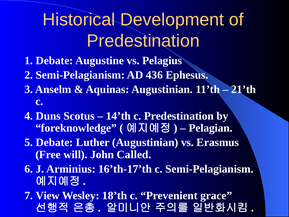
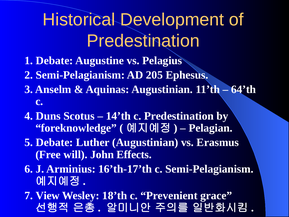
436: 436 -> 205 (154, 75)
21’th: 21’th -> 64’th (244, 89)
Called: Called -> Effects (134, 154)
